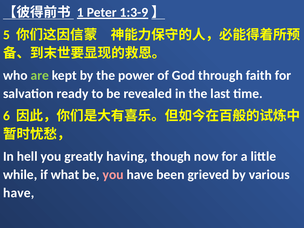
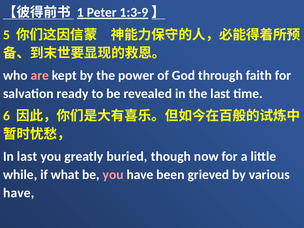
are colour: light green -> pink (40, 75)
In hell: hell -> last (27, 157)
having: having -> buried (127, 157)
